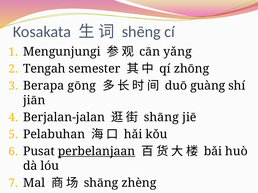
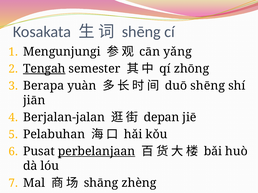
Tengah underline: none -> present (44, 69)
gōng: gōng -> yuàn (82, 86)
duō guàng: guàng -> shēng (208, 86)
shāng: shāng -> depan (162, 118)
